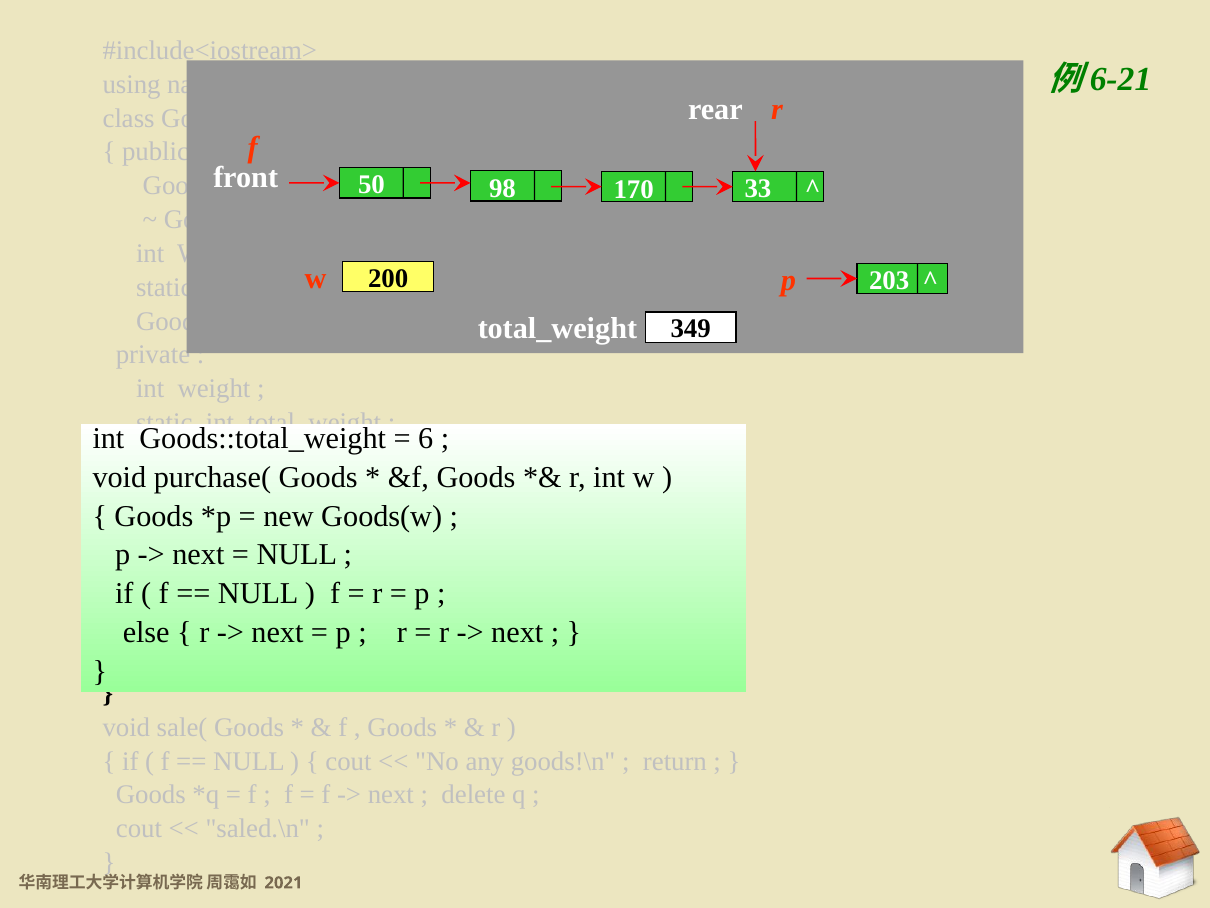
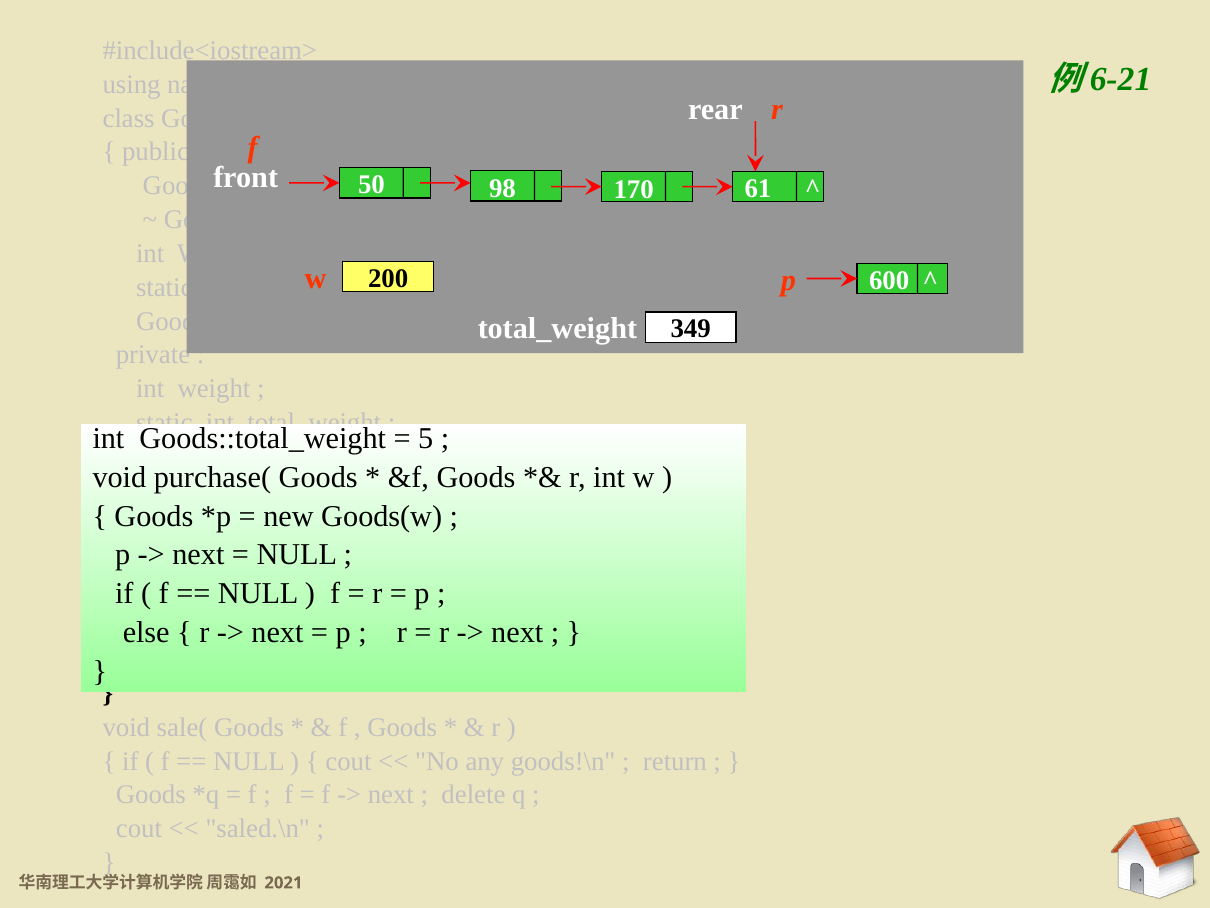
33: 33 -> 61 (758, 188)
203: 203 -> 600 (889, 280)
6: 6 -> 5 (426, 438)
